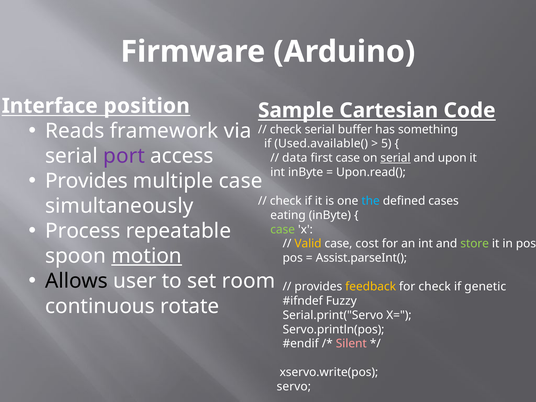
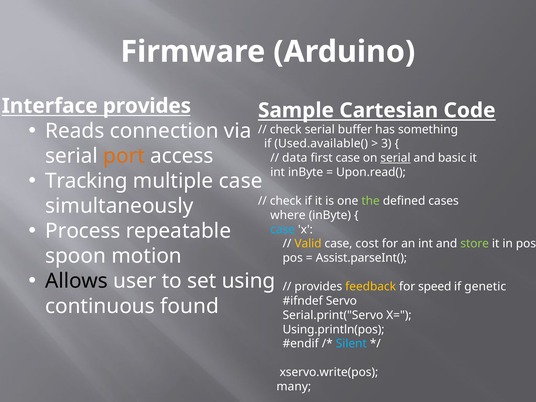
Interface position: position -> provides (147, 106)
framework: framework -> connection (164, 131)
5: 5 -> 3 (386, 144)
port colour: purple -> orange (124, 156)
upon: upon -> basic (452, 158)
Provides: Provides -> Tracking (86, 181)
the colour: light blue -> light green (371, 201)
eating: eating -> where (288, 215)
case colour: light green -> light blue (283, 229)
motion underline: present -> none (147, 256)
room: room -> using (249, 281)
for check: check -> speed (435, 287)
Fuzzy: Fuzzy -> Servo (341, 301)
rotate: rotate -> found (190, 306)
Servo.println(pos: Servo.println(pos -> Using.println(pos (334, 329)
Silent colour: pink -> light blue (351, 344)
servo: servo -> many (294, 387)
